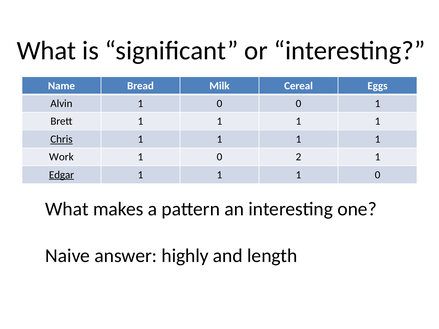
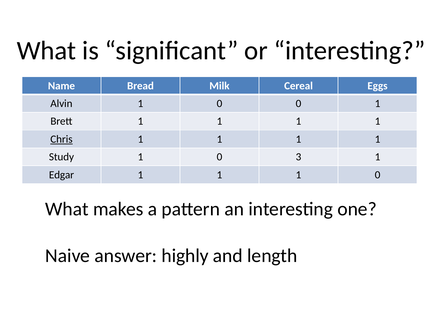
Work: Work -> Study (61, 157)
2: 2 -> 3 (299, 157)
Edgar underline: present -> none (62, 175)
